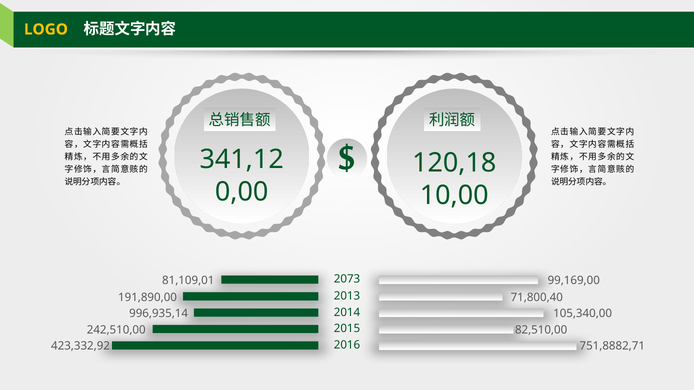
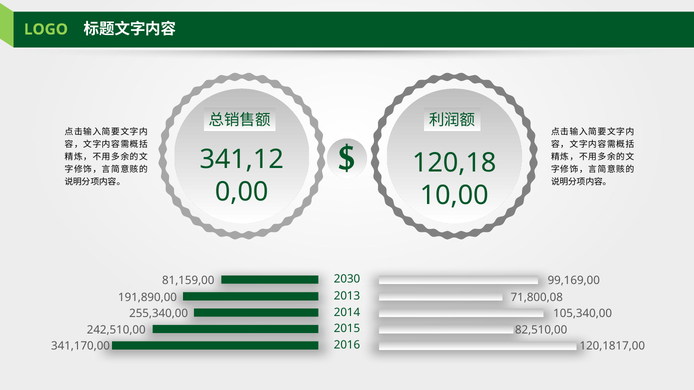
LOGO colour: yellow -> light green (46, 29)
2073: 2073 -> 2030 (347, 279)
81,109,01: 81,109,01 -> 81,159,00 (188, 281)
71,800,40: 71,800,40 -> 71,800,08 (537, 298)
996,935,14: 996,935,14 -> 255,340,00 (159, 314)
423,332,92: 423,332,92 -> 341,170,00 (81, 346)
751,8882,71: 751,8882,71 -> 120,1817,00 (612, 346)
